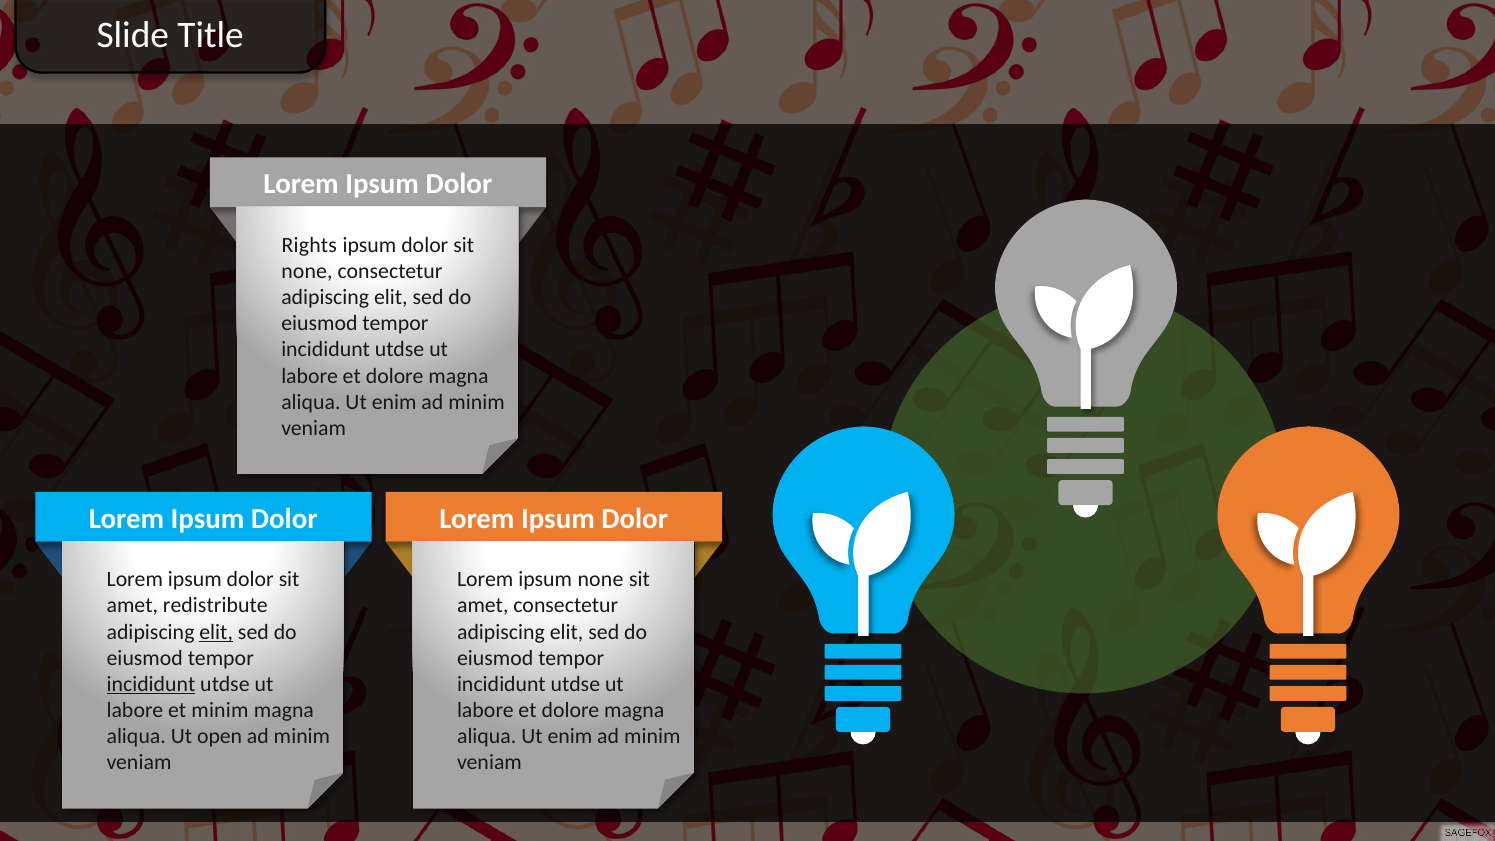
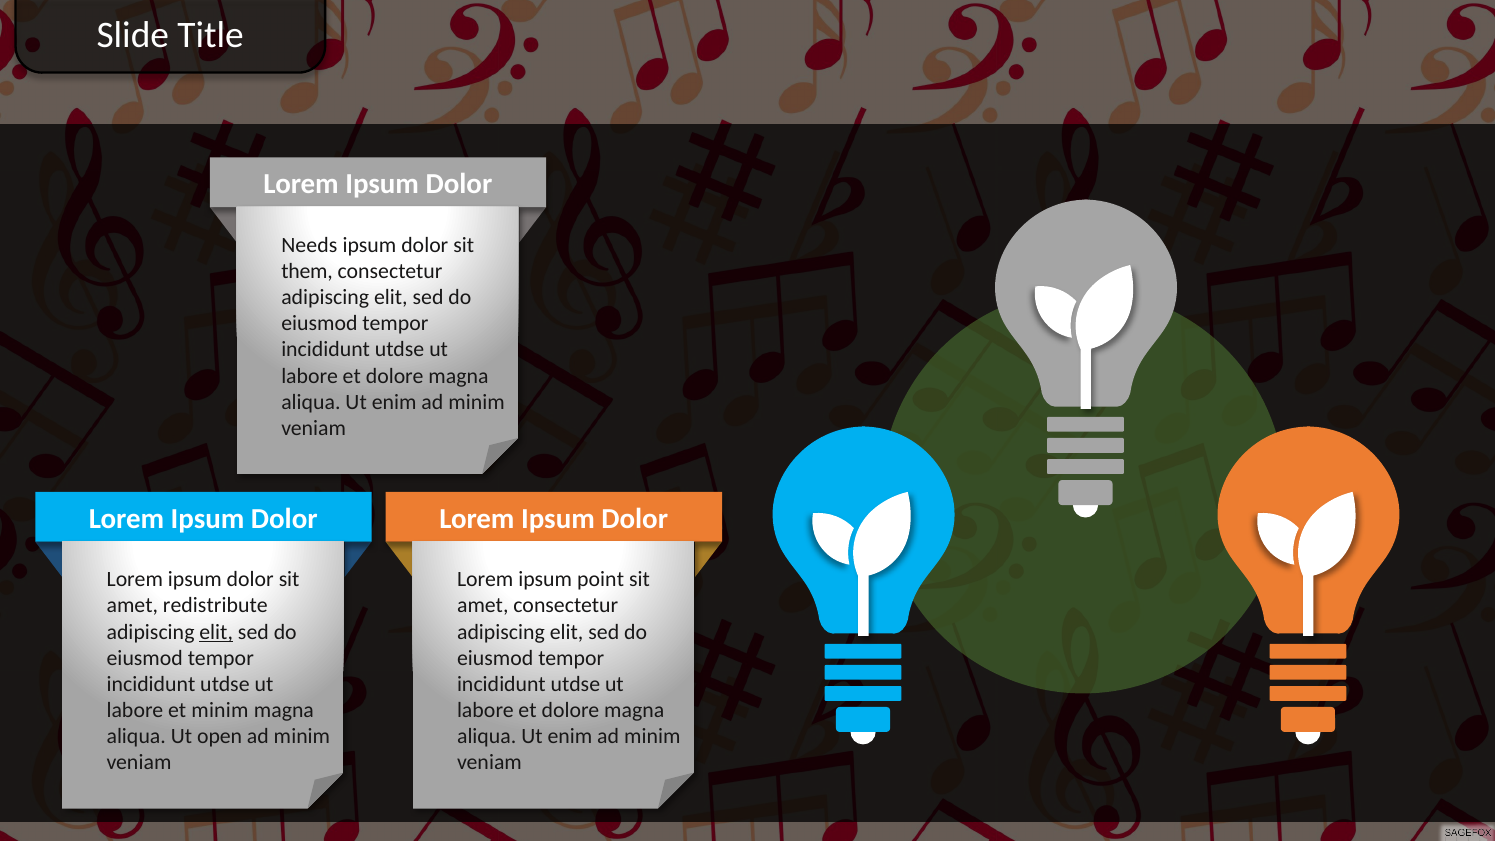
Rights: Rights -> Needs (309, 245)
none: none -> them (307, 271)
ipsum none: none -> point (601, 579)
incididunt underline: present -> none (151, 684)
